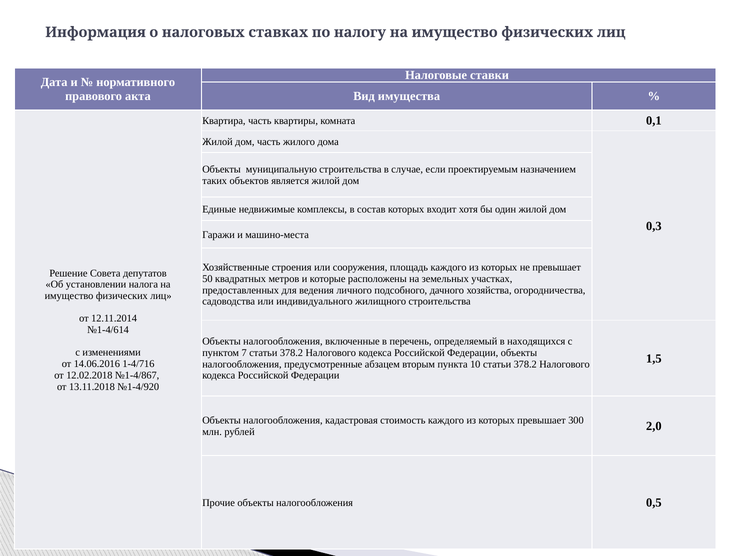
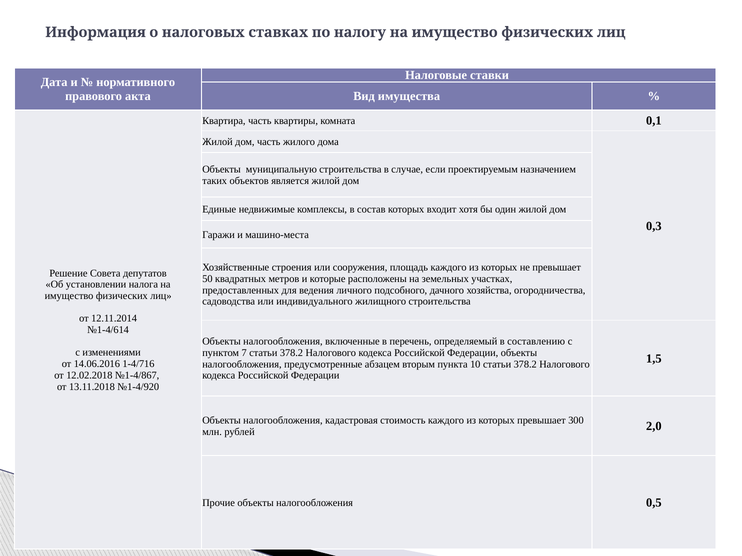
находящихся: находящихся -> составлению (536, 342)
